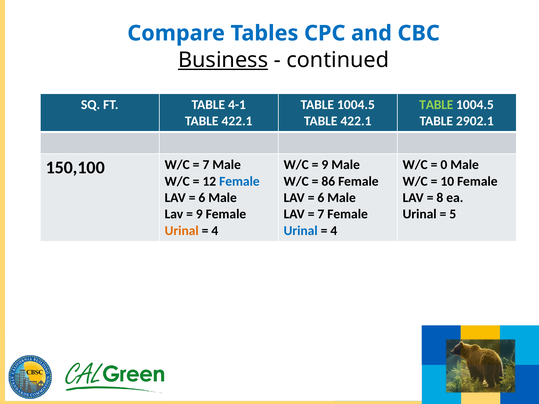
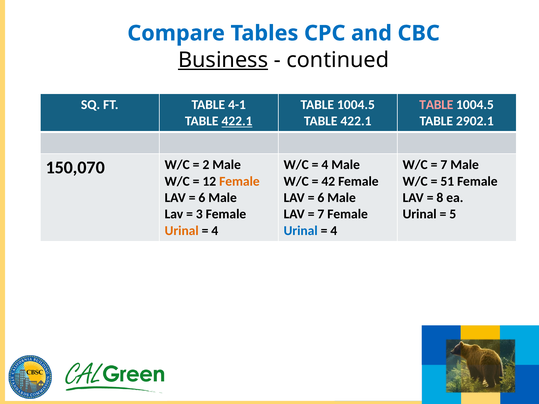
TABLE colour: light green -> pink (436, 105)
422.1 underline: none -> present (237, 121)
9: 9 -> 4 (325, 165)
0: 0 -> 7 (444, 165)
150,100: 150,100 -> 150,070 (75, 168)
7: 7 -> 2 (206, 165)
Female colour: blue -> orange (239, 181)
86: 86 -> 42 (328, 181)
10: 10 -> 51 (447, 181)
9: 9 -> 3 (199, 214)
